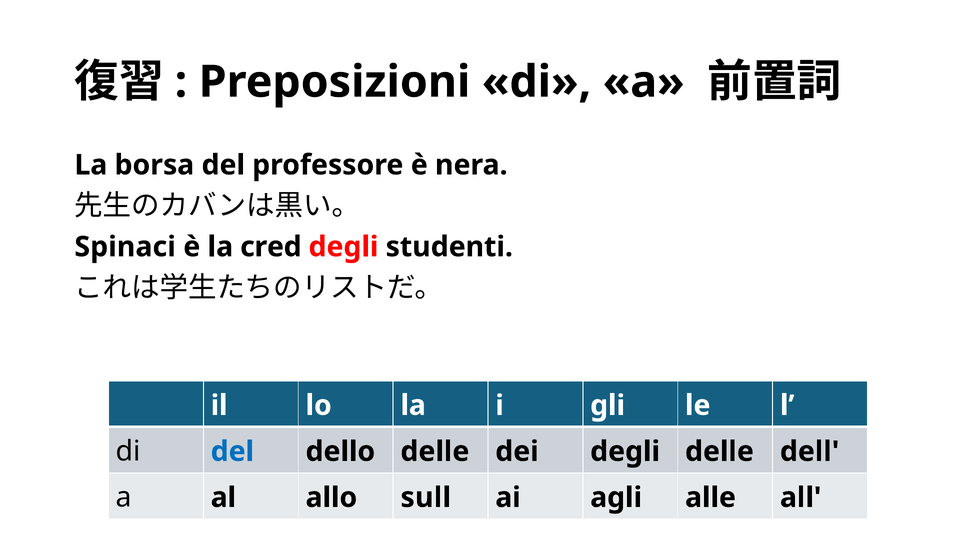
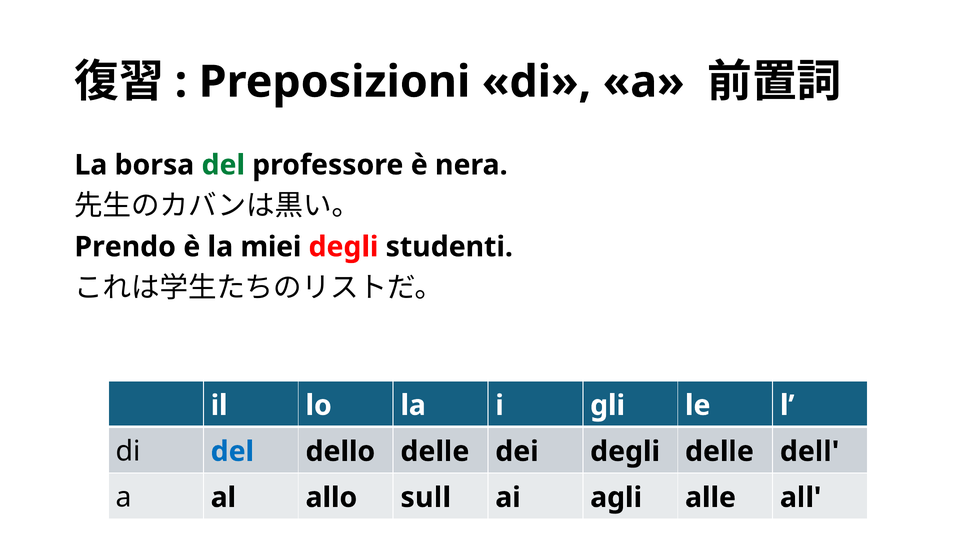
del colour: black -> green (223, 165)
Spinaci: Spinaci -> Prendo (125, 247)
cred: cred -> miei (271, 247)
